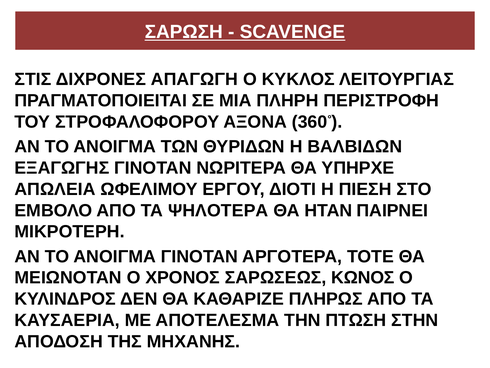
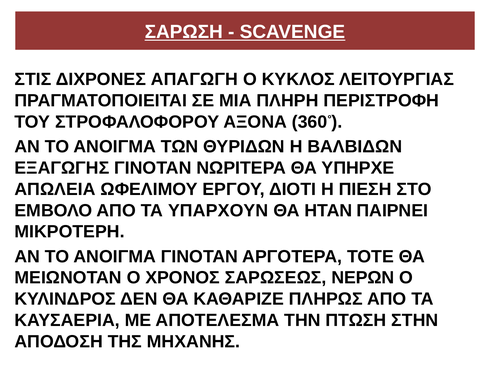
ΨΗΛΟΤΕΡΑ: ΨΗΛΟΤΕΡΑ -> ΥΠΑΡΧΟΥΝ (218, 210)
ΚΩΝΟΣ: ΚΩΝΟΣ -> ΝΕΡΩΝ (363, 277)
